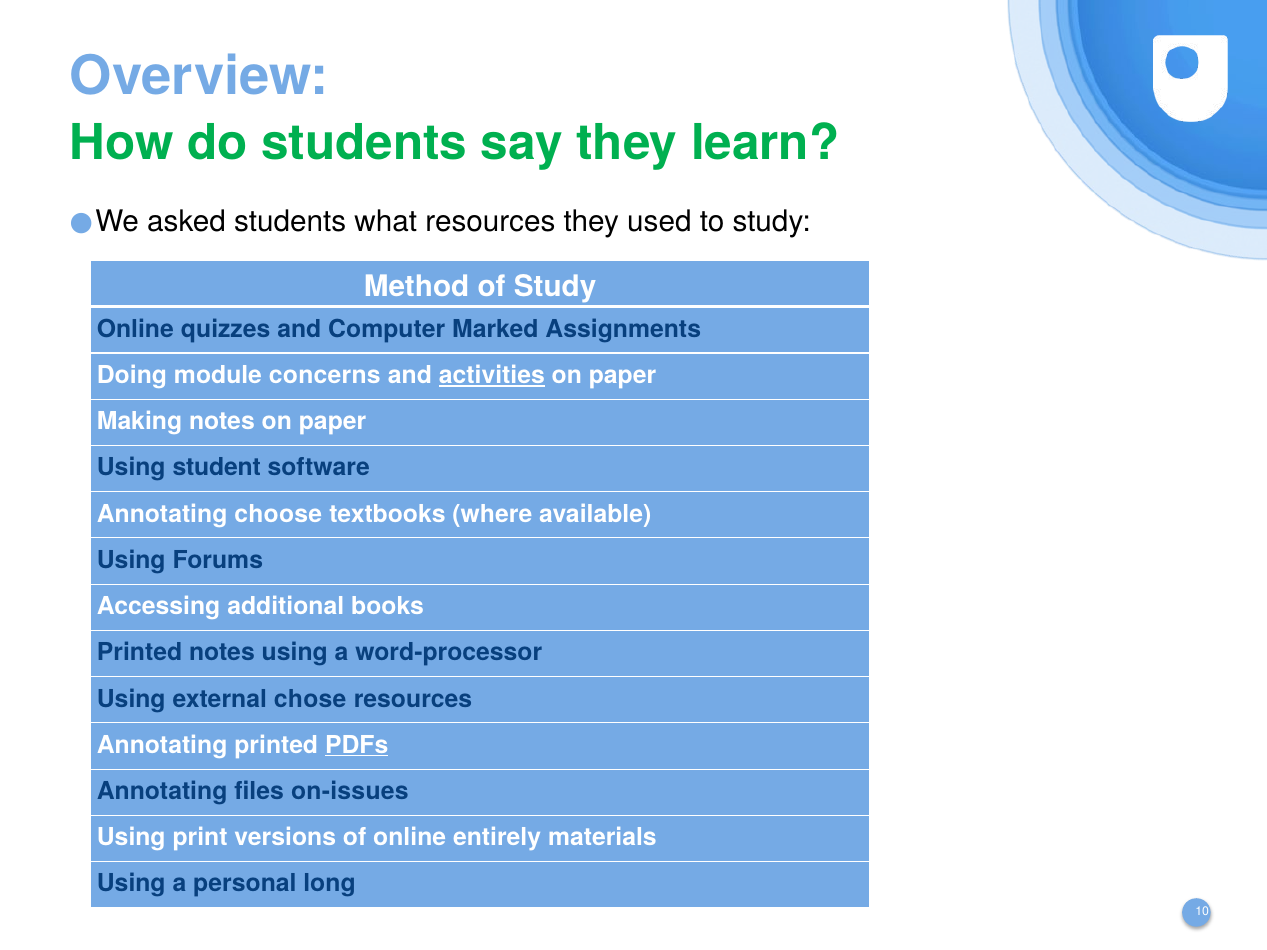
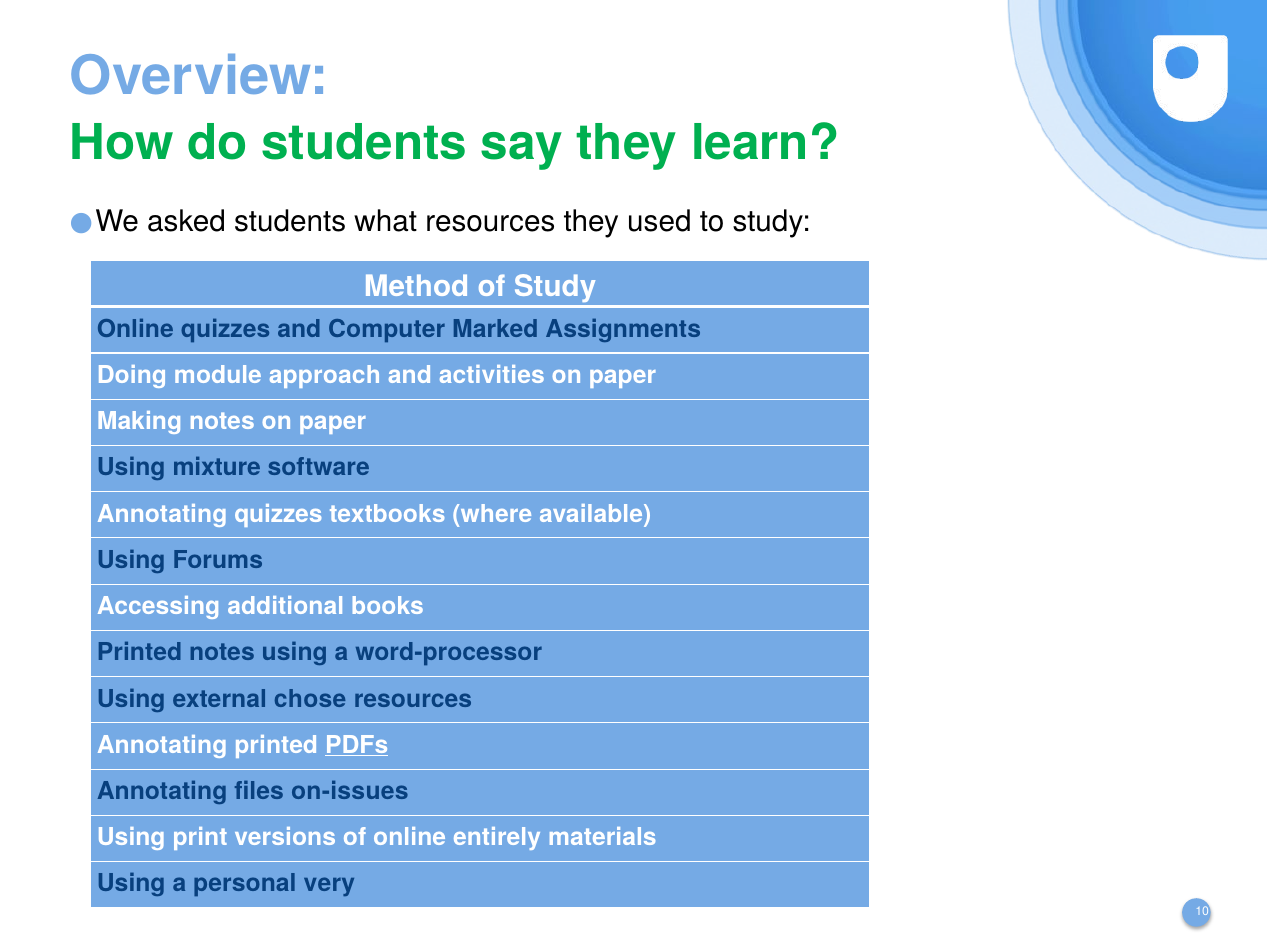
concerns: concerns -> approach (325, 375)
activities underline: present -> none (492, 375)
student: student -> mixture (217, 468)
Annotating choose: choose -> quizzes (278, 514)
long: long -> very (329, 884)
